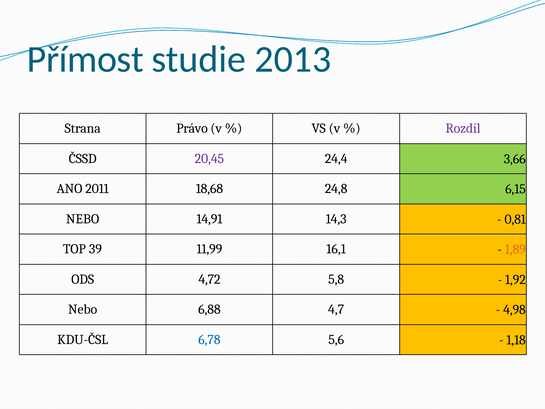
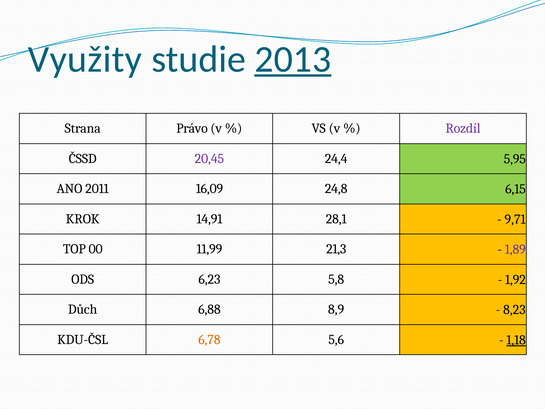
Přímost: Přímost -> Využity (85, 59)
2013 underline: none -> present (293, 59)
3,66: 3,66 -> 5,95 (515, 159)
18,68: 18,68 -> 16,09 (209, 189)
NEBO: NEBO -> KROK (83, 219)
14,3: 14,3 -> 28,1 (336, 219)
0,81: 0,81 -> 9,71 (515, 219)
39: 39 -> 00 (96, 249)
16,1: 16,1 -> 21,3 (336, 249)
1,89 colour: orange -> purple (515, 249)
4,72: 4,72 -> 6,23 (209, 279)
Nebo: Nebo -> Důch (83, 309)
4,7: 4,7 -> 8,9 (336, 309)
4,98: 4,98 -> 8,23 (514, 310)
6,78 colour: blue -> orange (209, 339)
1,18 underline: none -> present (516, 340)
